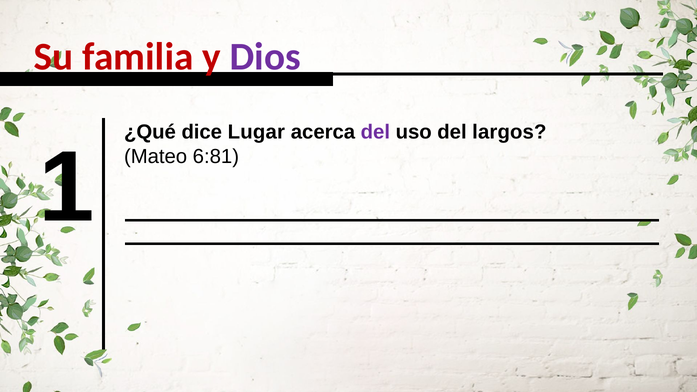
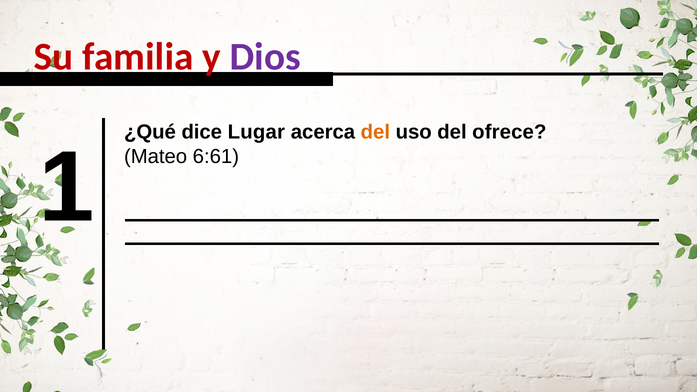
del colour: purple -> orange (375, 132)
largos: largos -> ofrece (509, 132)
6:81: 6:81 -> 6:61 (216, 156)
